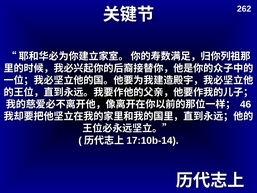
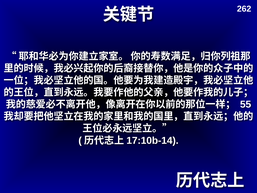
46: 46 -> 55 (246, 104)
